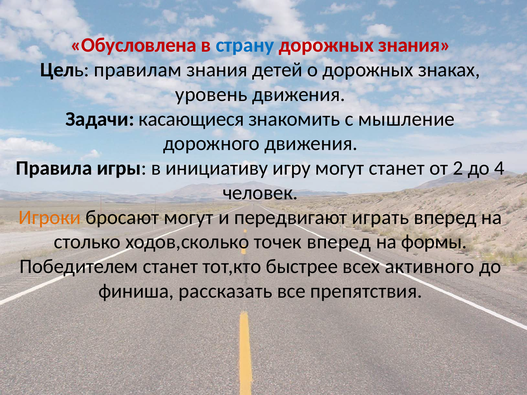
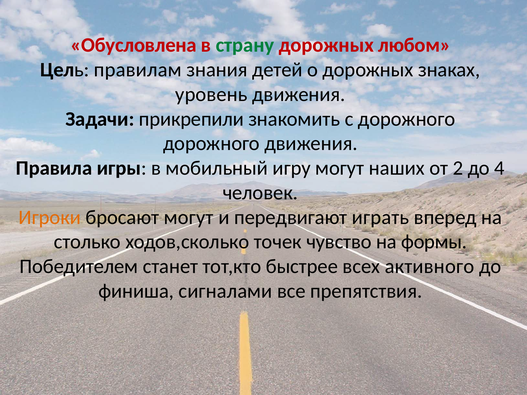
страну colour: blue -> green (245, 45)
дорожных знания: знания -> любом (414, 45)
касающиеся: касающиеся -> прикрепили (191, 119)
с мышление: мышление -> дорожного (407, 119)
инициативу: инициативу -> мобильный (217, 168)
могут станет: станет -> наших (397, 168)
точек вперед: вперед -> чувство (339, 242)
рассказать: рассказать -> сигналами (225, 291)
